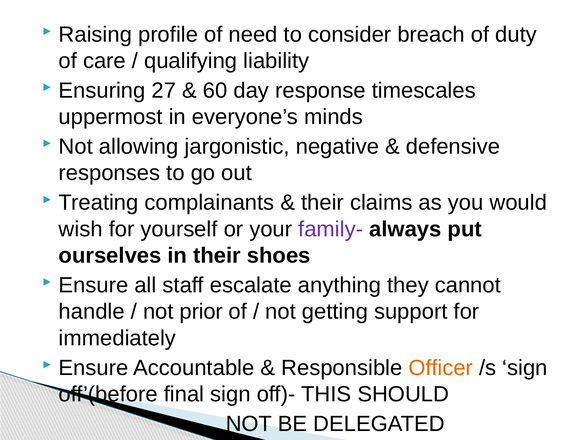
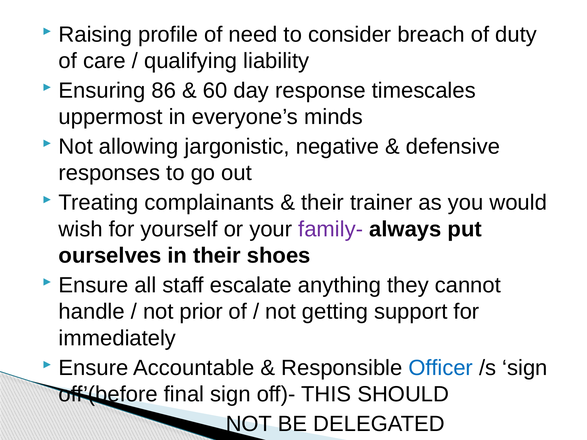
27: 27 -> 86 (164, 91)
claims: claims -> trainer (381, 203)
Officer colour: orange -> blue (441, 368)
